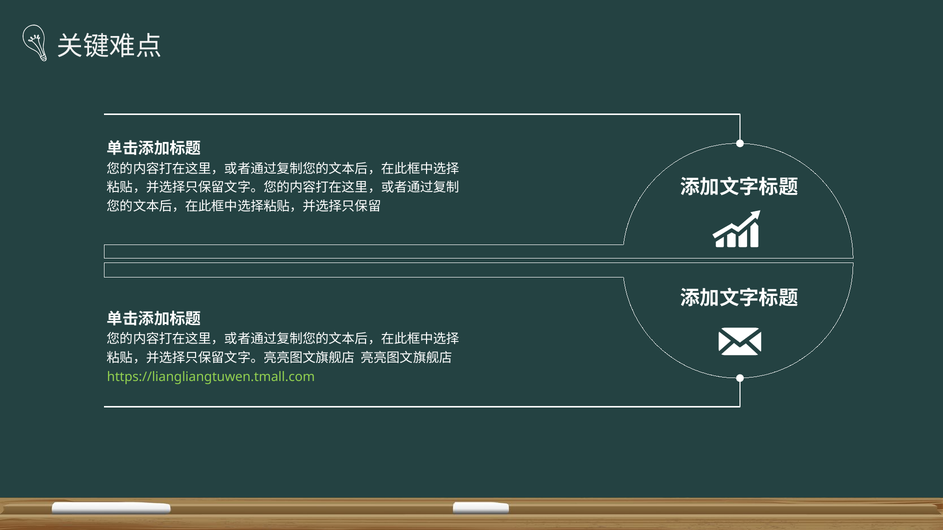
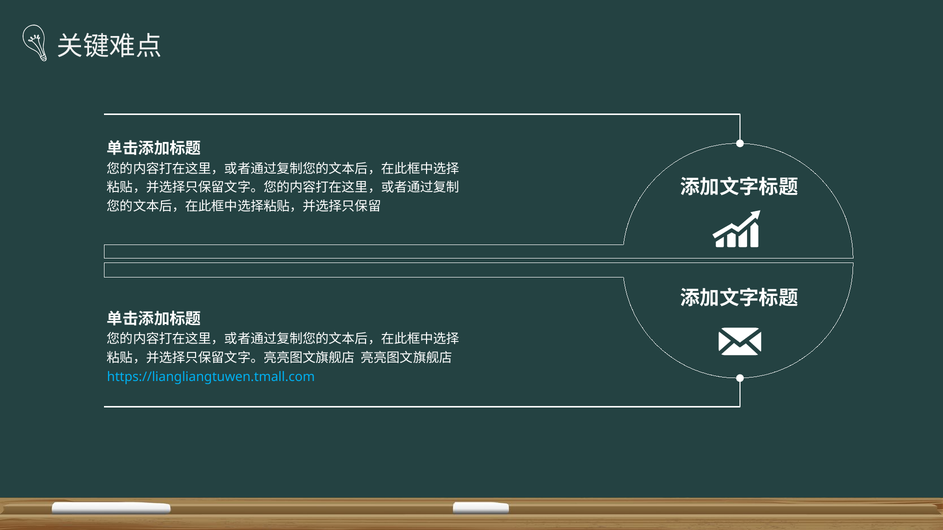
https://liangliangtuwen.tmall.com colour: light green -> light blue (211, 377)
